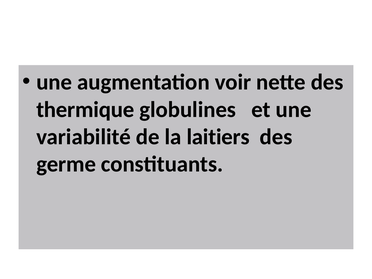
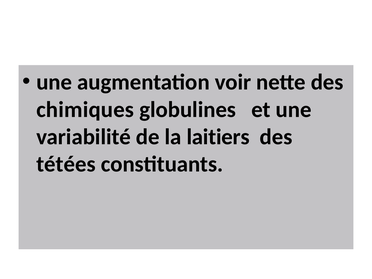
thermique: thermique -> chimiques (85, 110)
germe: germe -> tétées (66, 164)
